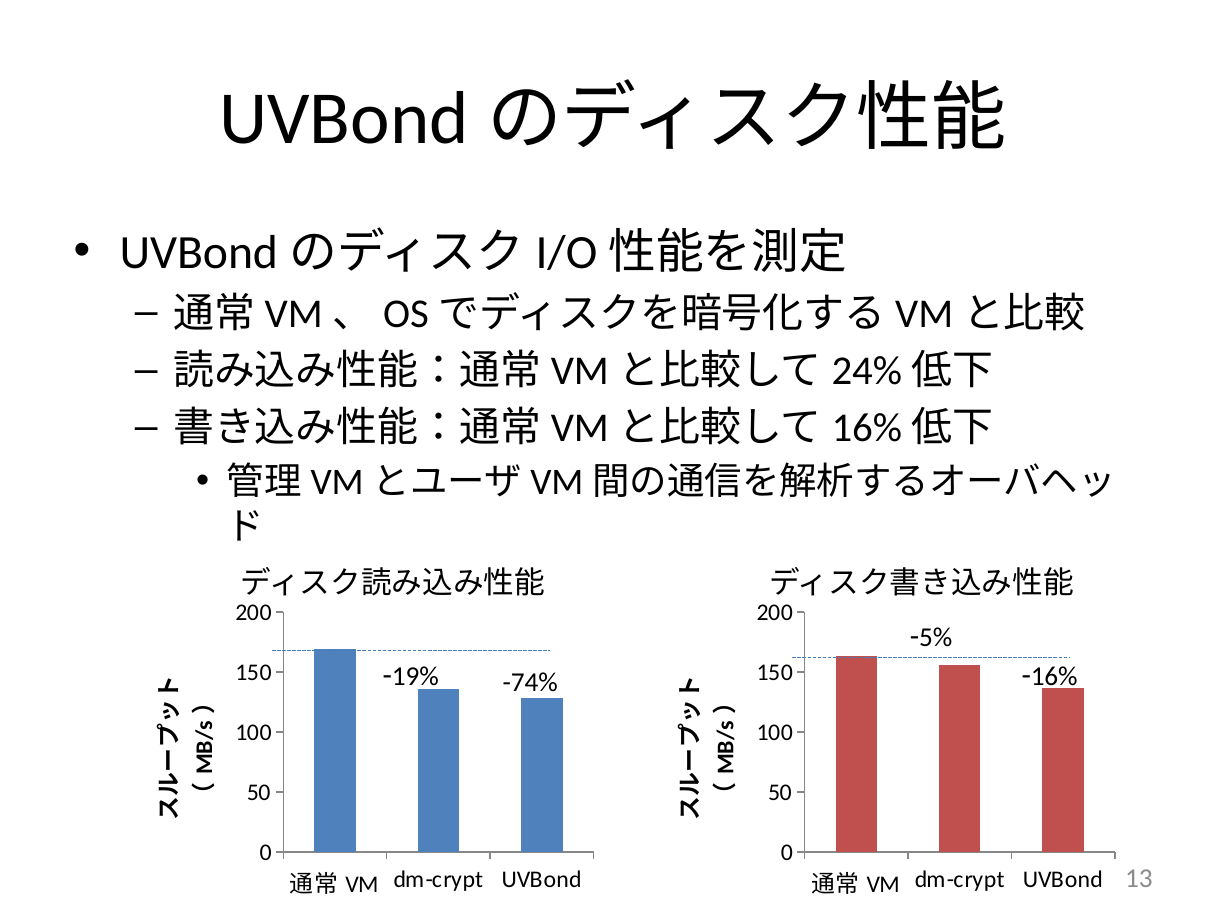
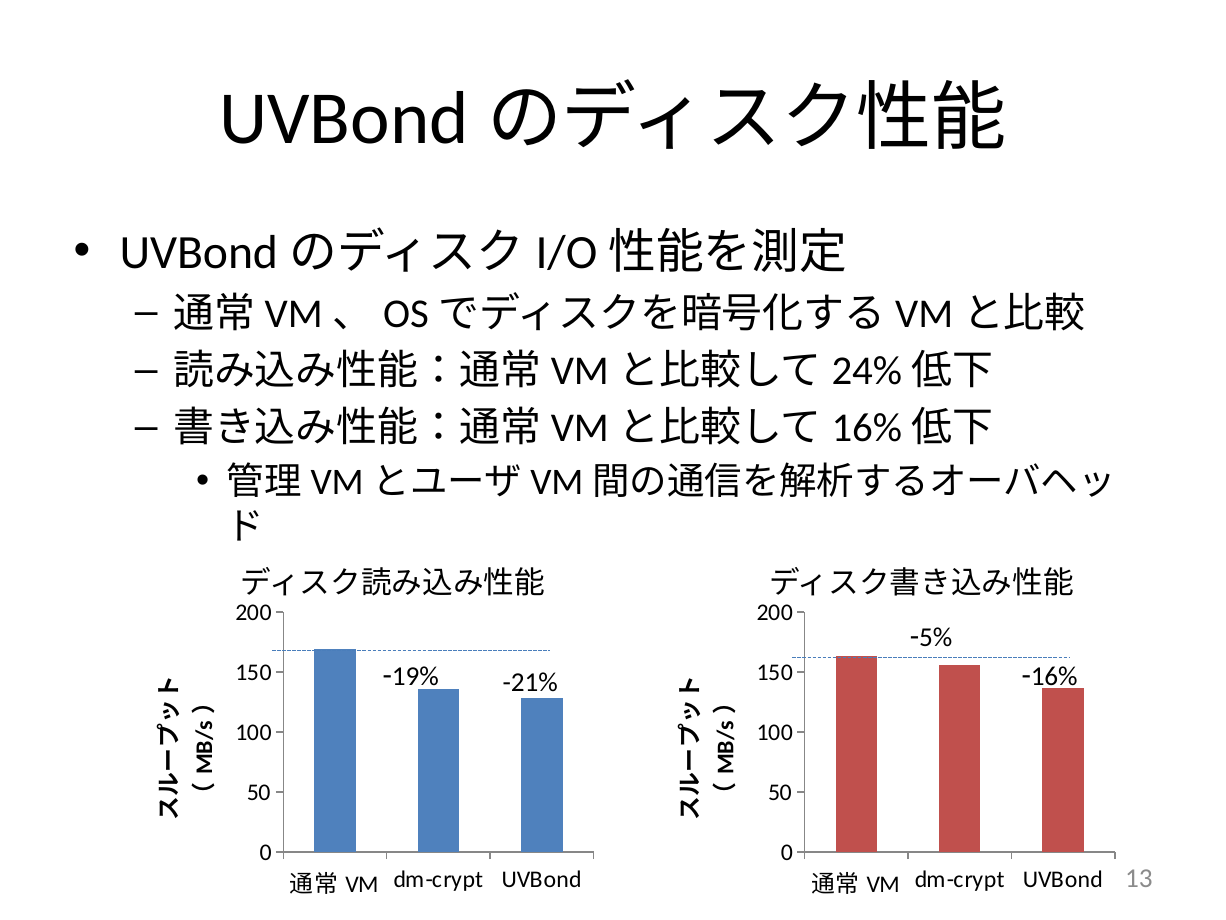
-74%: -74% -> -21% (530, 682)
